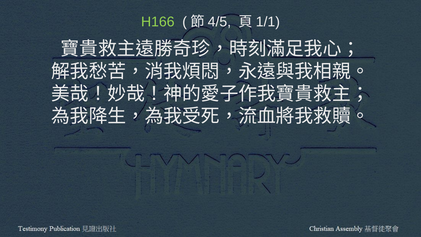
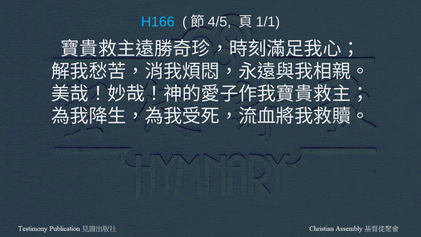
H166 colour: light green -> light blue (158, 22)
